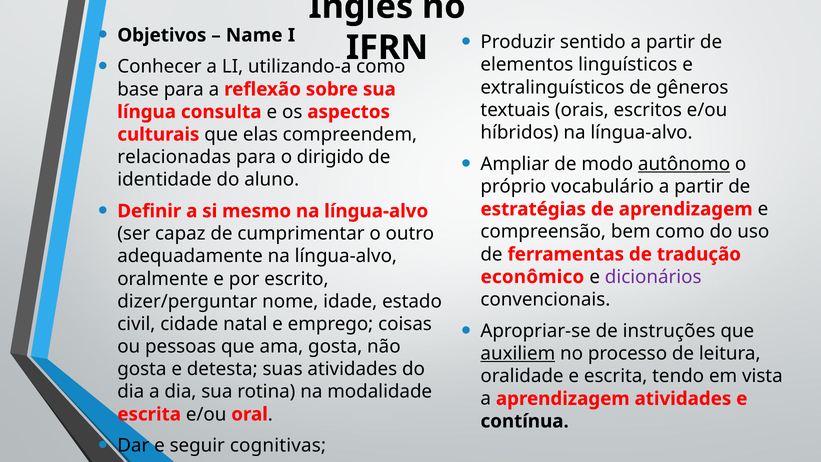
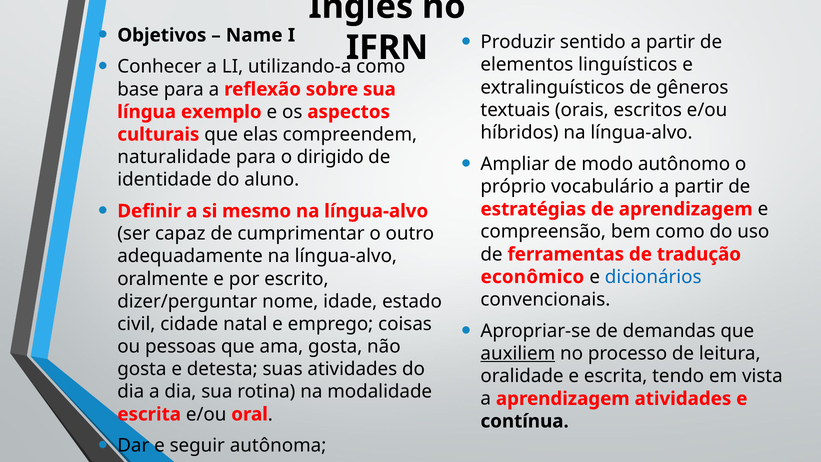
consulta: consulta -> exemplo (221, 112)
autônomo underline: present -> none (684, 164)
relacionadas: relacionadas -> naturalidade (174, 157)
dicionários colour: purple -> blue (653, 277)
instruções: instruções -> demandas (669, 331)
cognitivas: cognitivas -> autônoma (278, 446)
